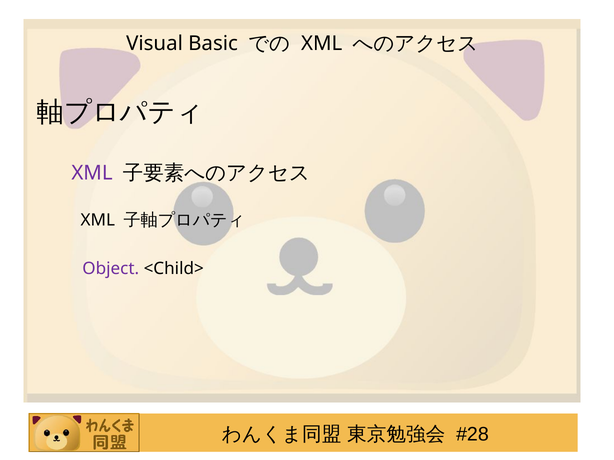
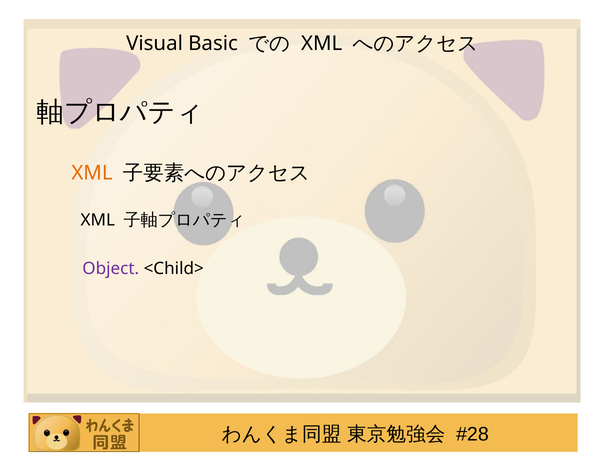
XML colour: purple -> orange (92, 173)
